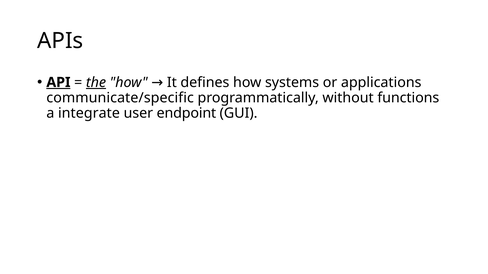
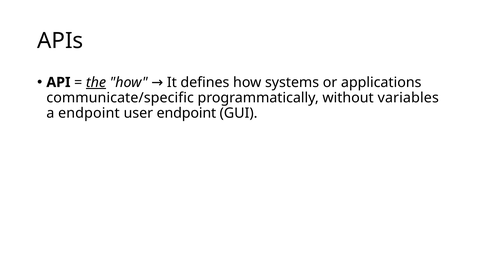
API underline: present -> none (58, 83)
functions: functions -> variables (408, 98)
a integrate: integrate -> endpoint (89, 113)
